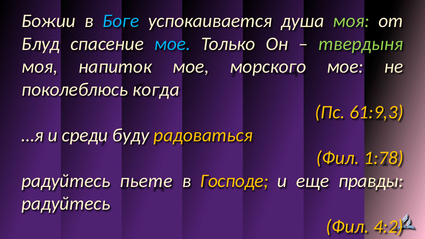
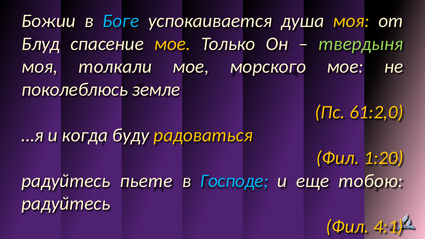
моя colour: light green -> yellow (351, 21)
мое colour: light blue -> yellow (173, 44)
напиток: напиток -> толкали (115, 67)
когда: когда -> земле (156, 90)
61:9,3: 61:9,3 -> 61:2,0 (376, 112)
среди: среди -> когда (85, 135)
1:78: 1:78 -> 1:20 (384, 158)
Господе colour: yellow -> light blue (234, 181)
правды: правды -> тобою (371, 181)
4:2: 4:2 -> 4:1 (388, 227)
